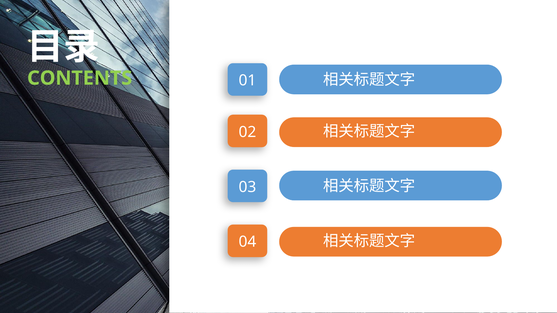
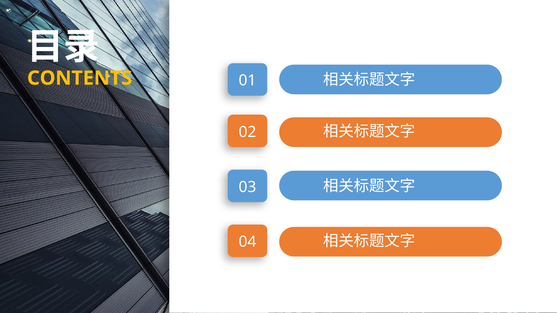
CONTENTS colour: light green -> yellow (80, 78)
